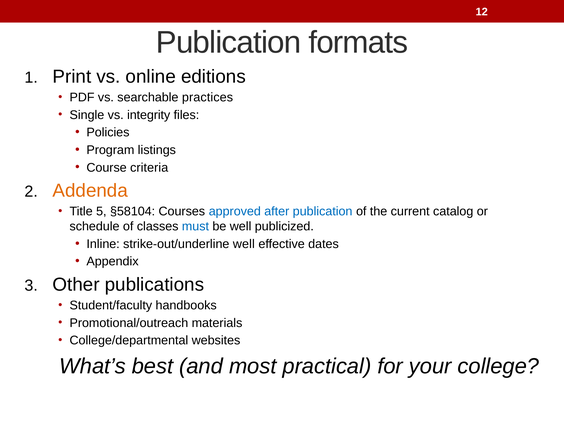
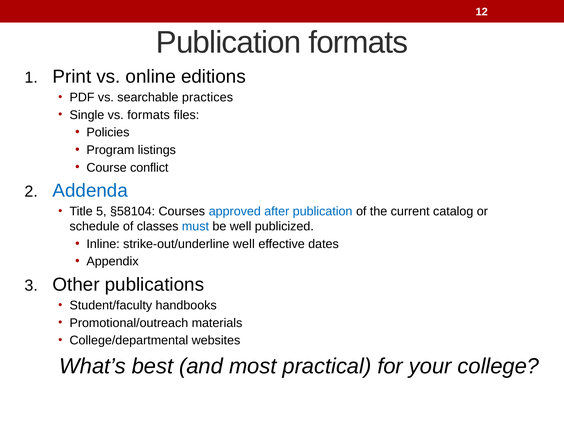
vs integrity: integrity -> formats (149, 115)
criteria: criteria -> conflict (149, 168)
Addenda colour: orange -> blue (90, 191)
